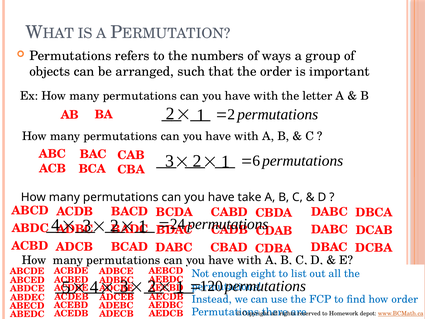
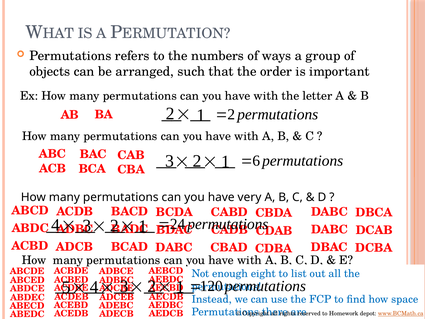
take: take -> very (249, 197)
how order: order -> space (405, 299)
